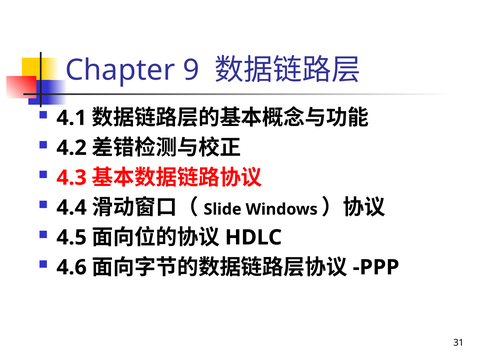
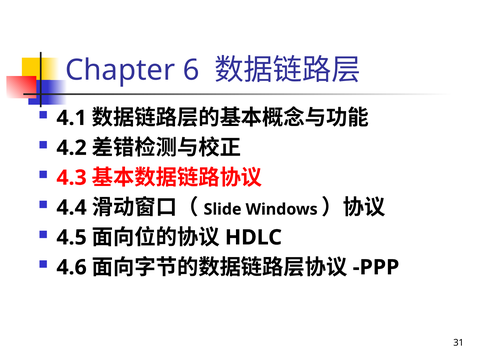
9: 9 -> 6 (191, 70)
